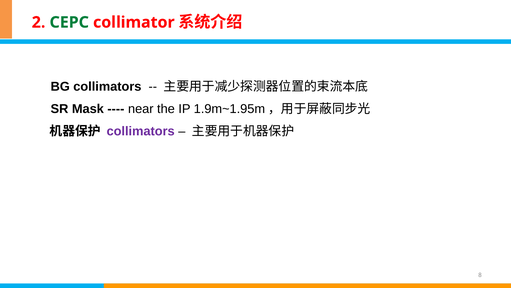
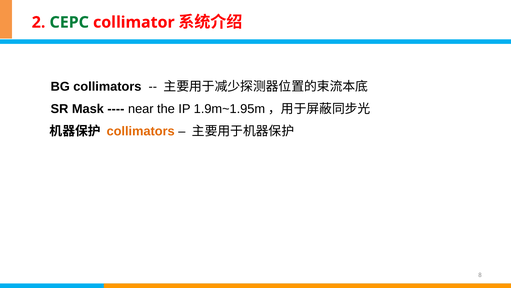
collimators colour: purple -> orange (141, 131)
